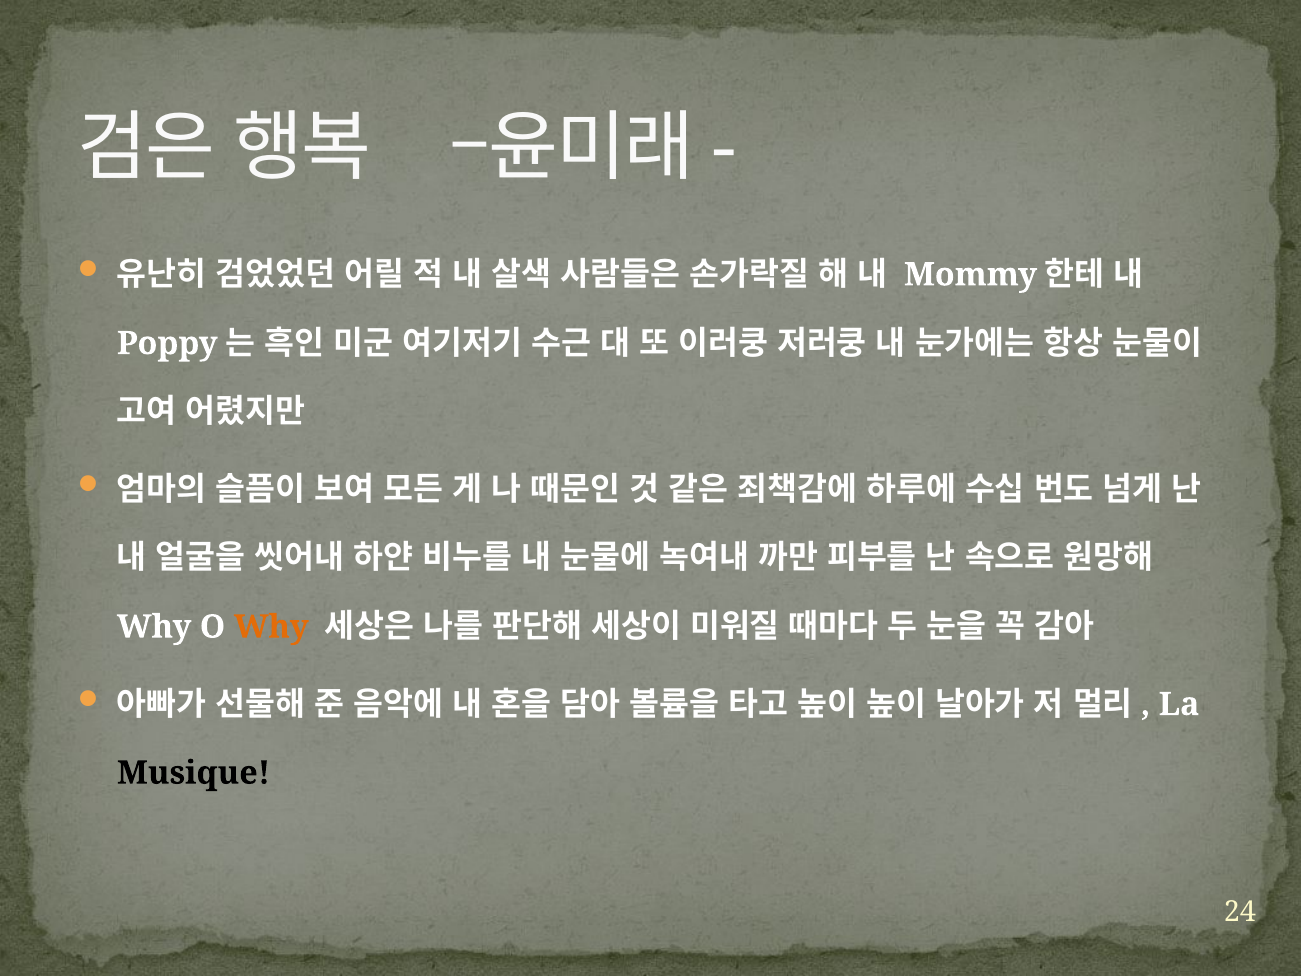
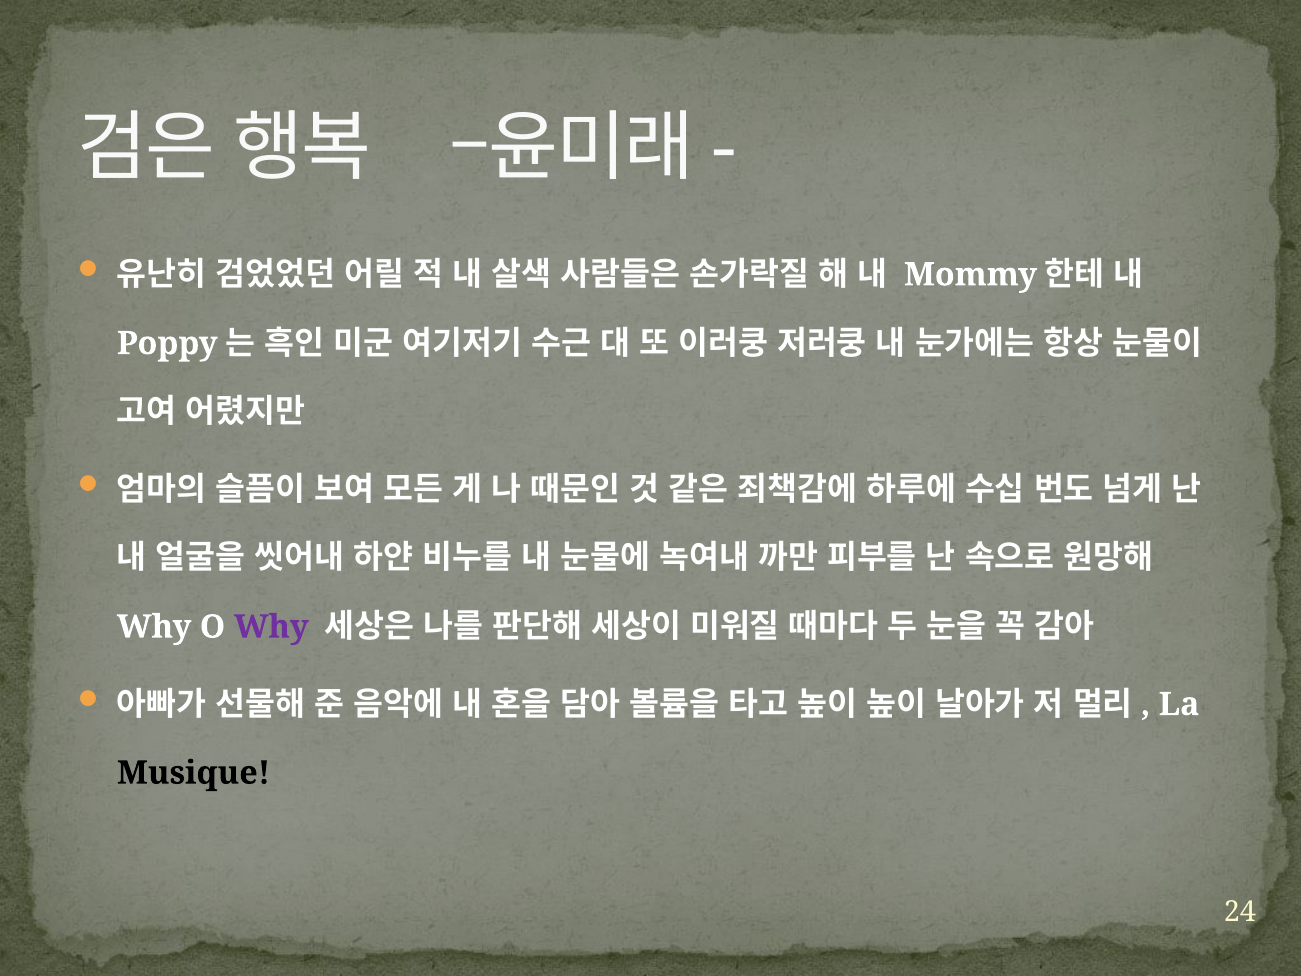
Why colour: orange -> purple (271, 627)
